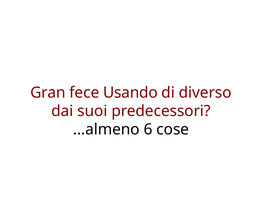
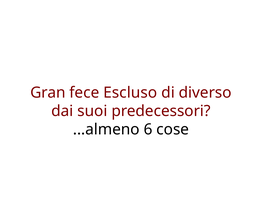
Usando: Usando -> Escluso (130, 92)
